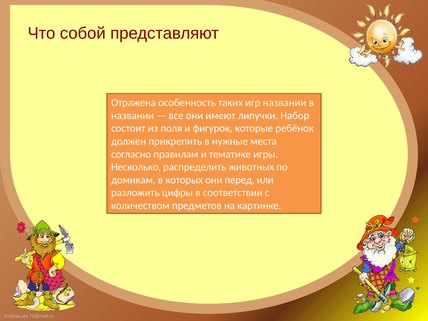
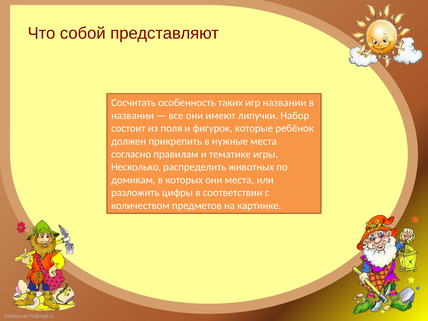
Отражена: Отражена -> Сосчитать (133, 103)
они перед: перед -> места (239, 180)
